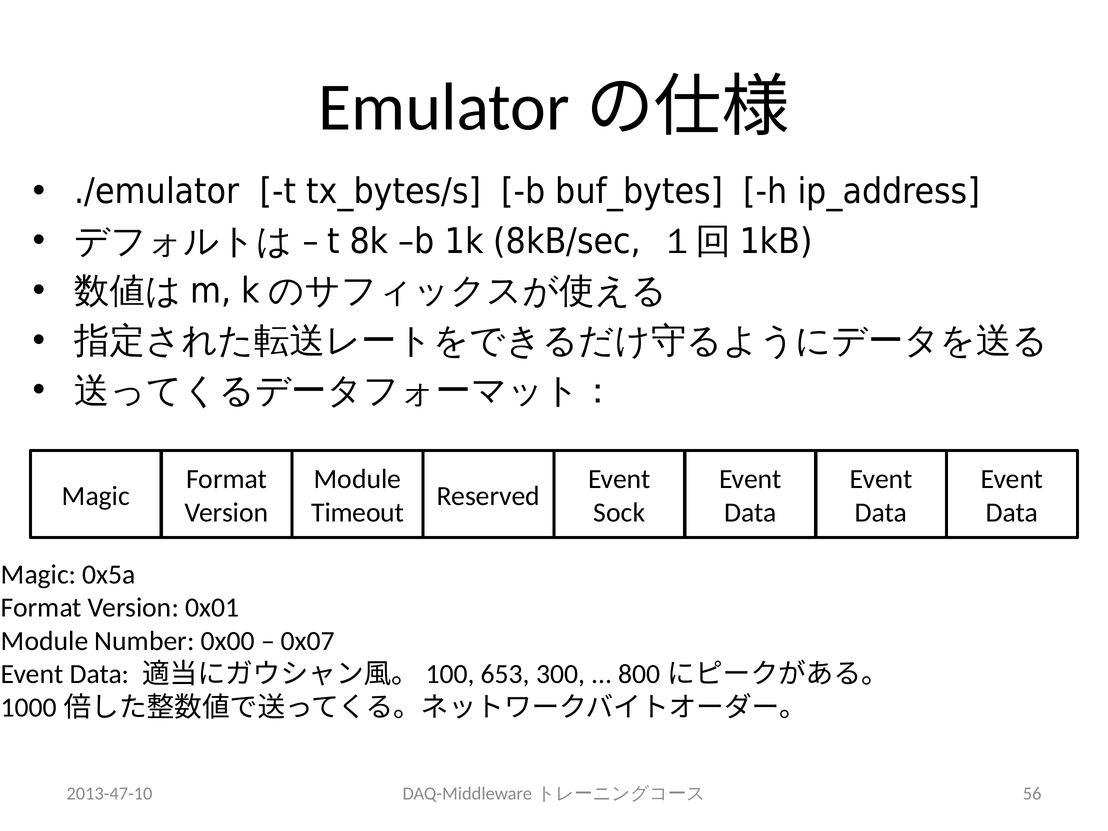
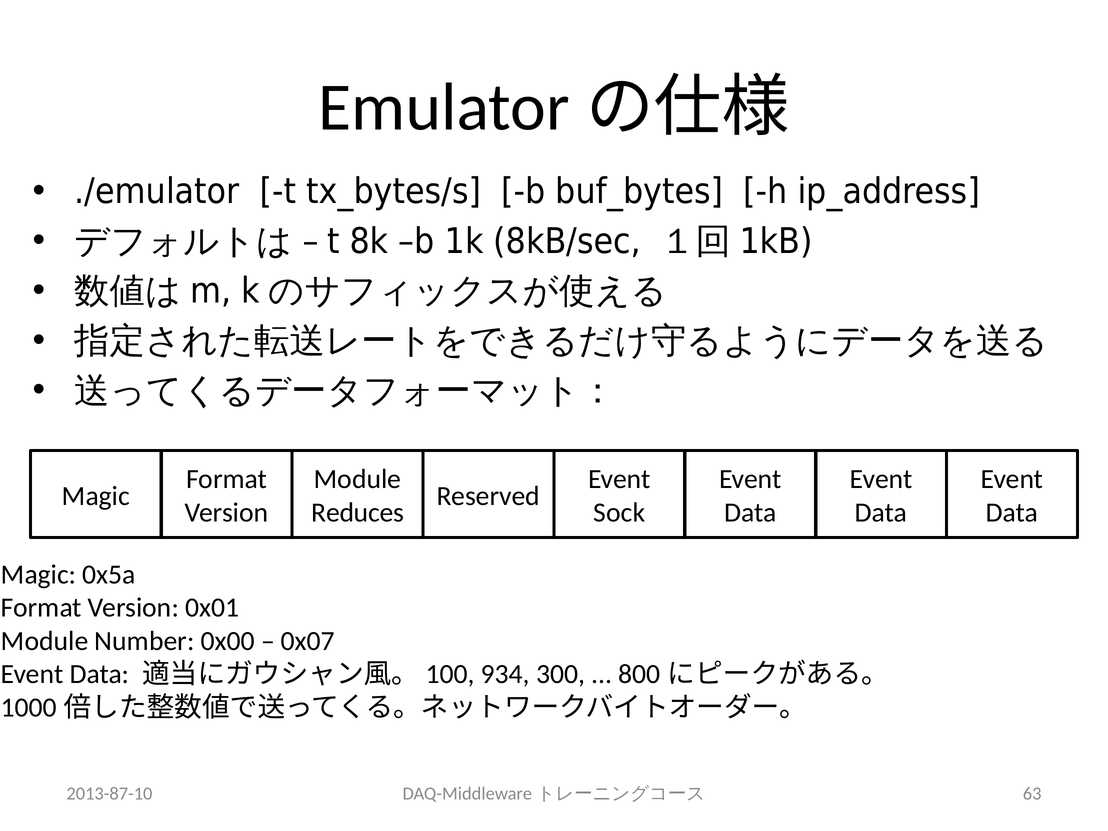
Timeout: Timeout -> Reduces (358, 513)
653: 653 -> 934 (505, 674)
2013-47-10: 2013-47-10 -> 2013-87-10 (109, 794)
56: 56 -> 63 (1032, 793)
